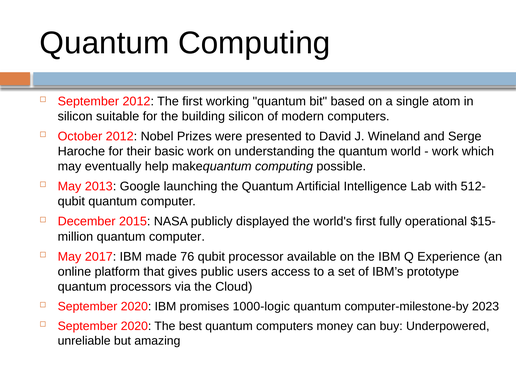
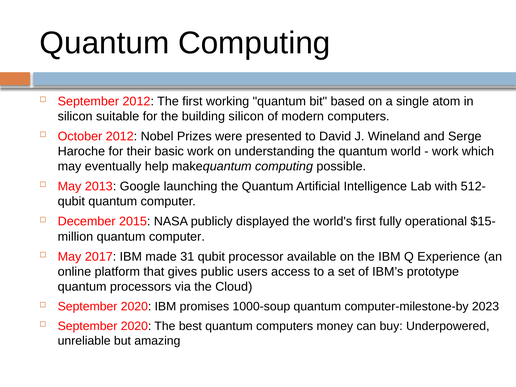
76: 76 -> 31 (187, 257)
1000-logic: 1000-logic -> 1000-soup (261, 306)
